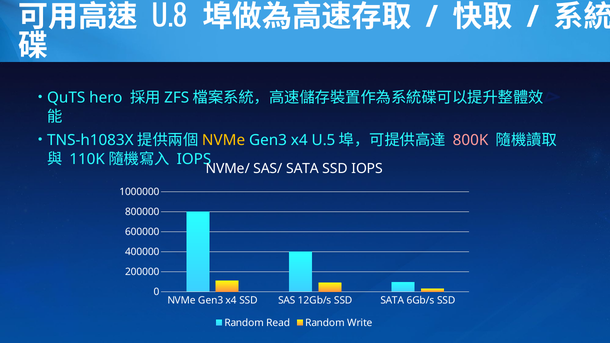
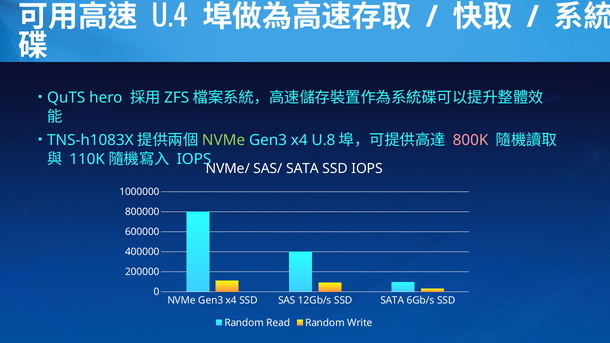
U.8: U.8 -> U.4 (170, 17)
NVMe colour: yellow -> light green (224, 140)
U.5: U.5 -> U.8 (323, 140)
